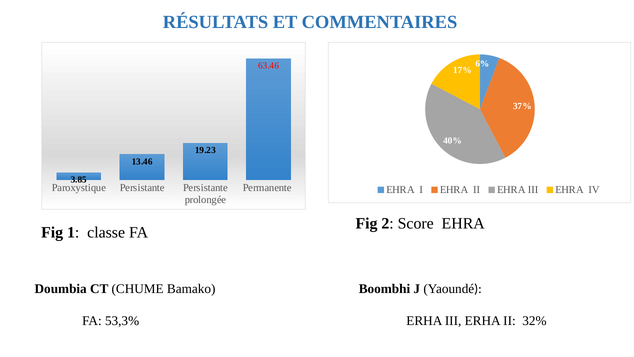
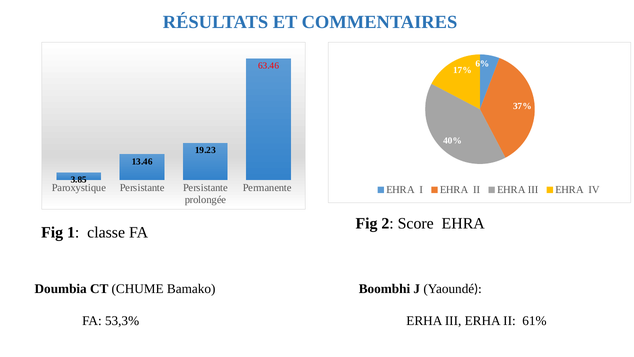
32%: 32% -> 61% (534, 321)
